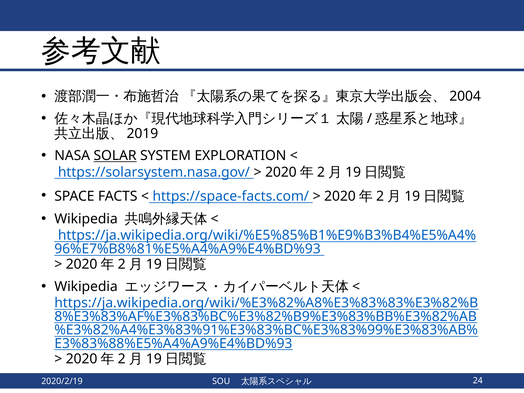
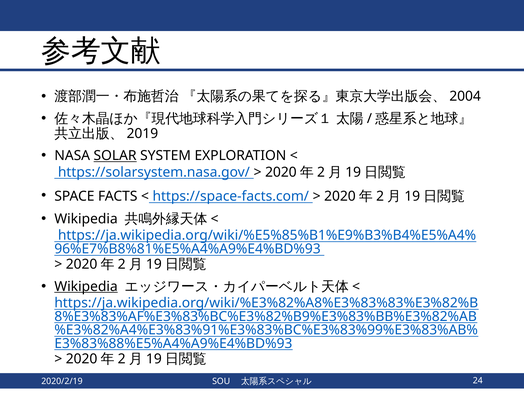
Wikipedia underline: none -> present (86, 286)
